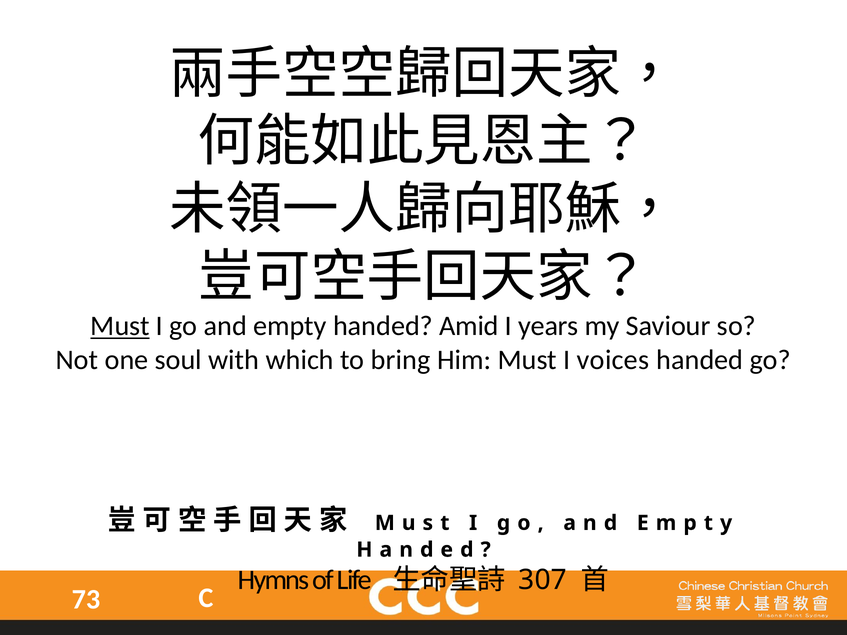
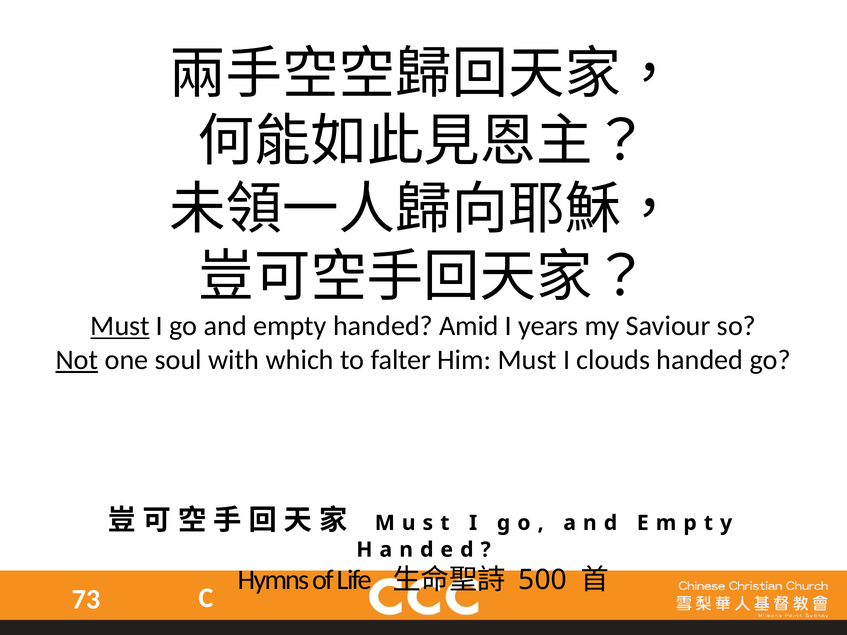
Not underline: none -> present (77, 360)
bring: bring -> falter (401, 360)
voices: voices -> clouds (613, 360)
307: 307 -> 500 (543, 580)
